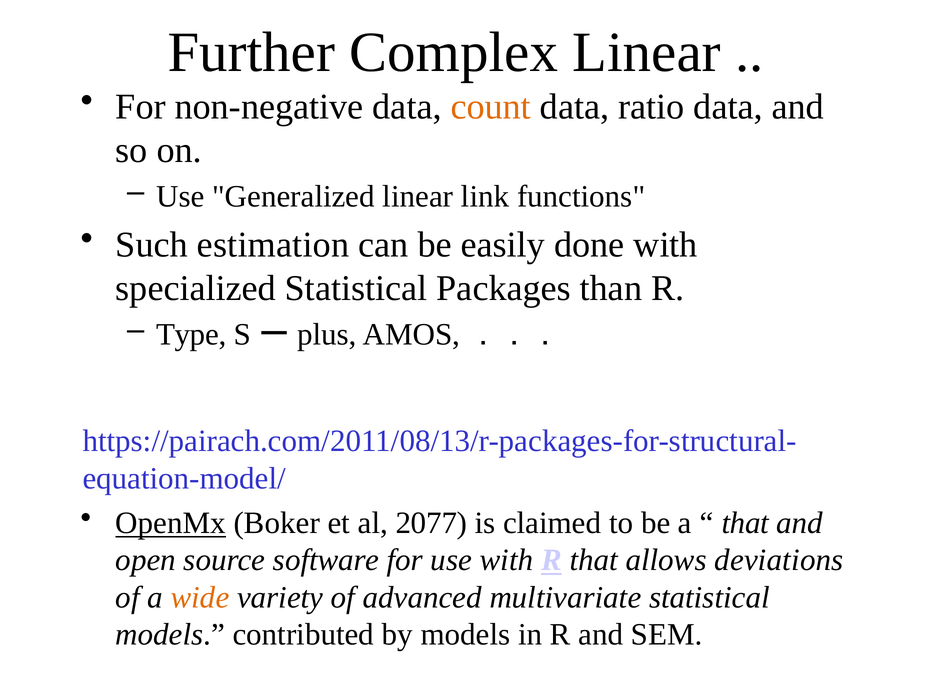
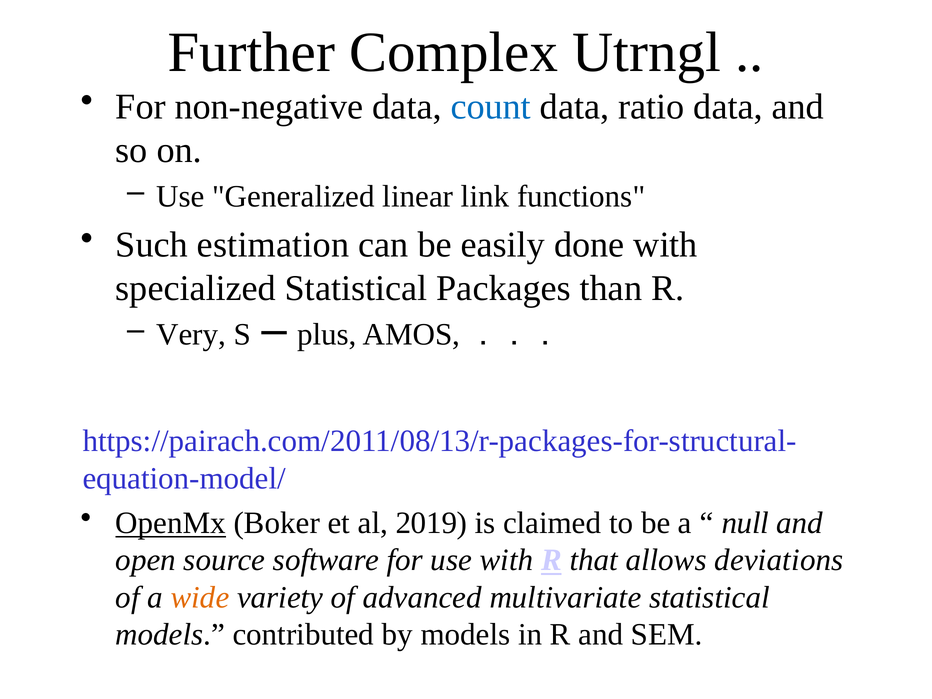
Complex Linear: Linear -> Utrngl (647, 53)
count colour: orange -> blue (491, 107)
Type: Type -> Very (191, 334)
2077: 2077 -> 2019 (431, 523)
that: that -> null (745, 523)
